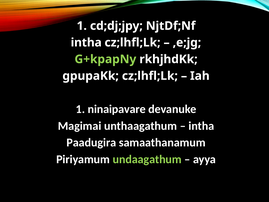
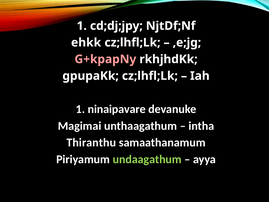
intha: intha -> ehkk (86, 42)
G+kpapNy colour: light green -> pink (105, 59)
Paadugira: Paadugira -> Thiranthu (91, 142)
